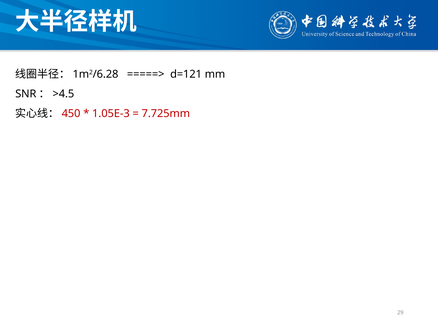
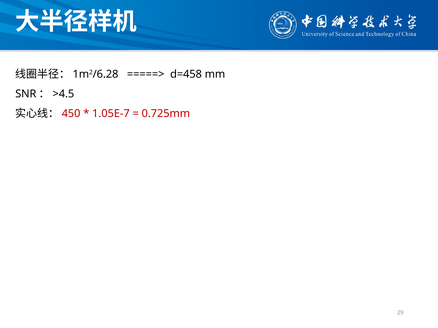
d=121: d=121 -> d=458 (186, 74)
1.05E-3: 1.05E-3 -> 1.05E-7 (111, 114)
7.725mm: 7.725mm -> 0.725mm (166, 114)
